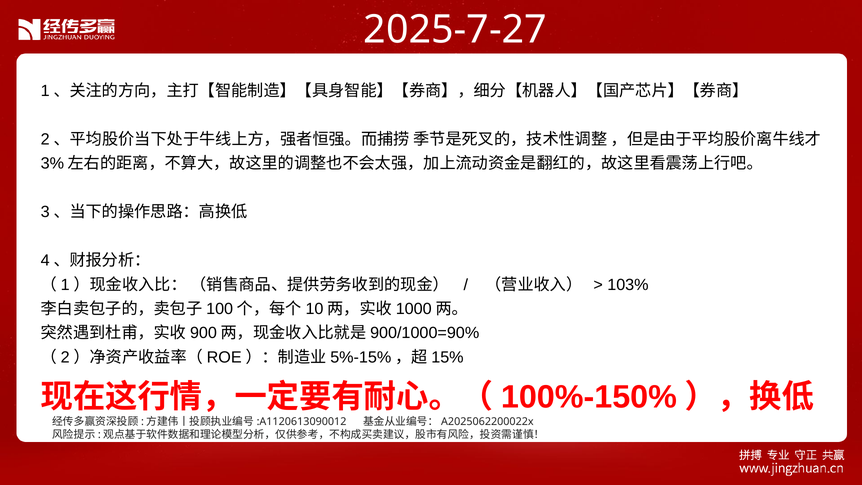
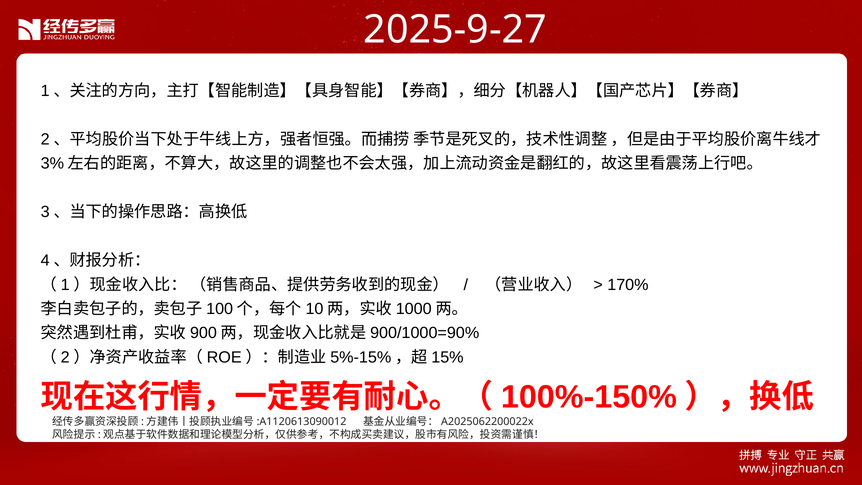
2025-7-27: 2025-7-27 -> 2025-9-27 (455, 30)
103%: 103% -> 170% (628, 285)
